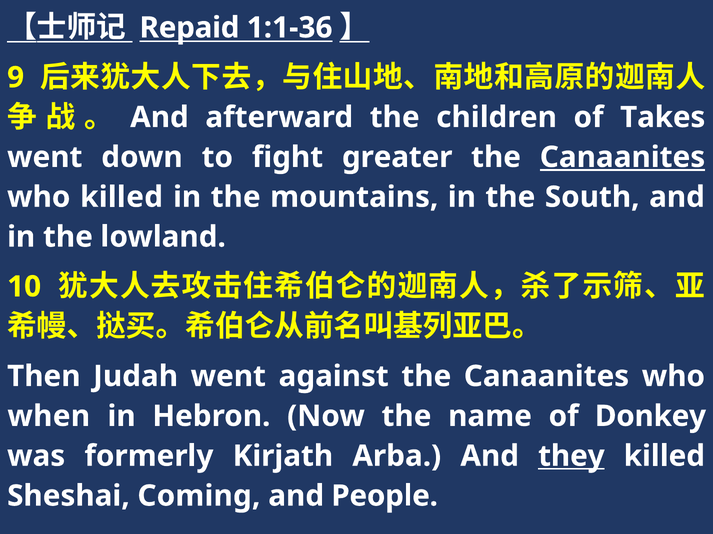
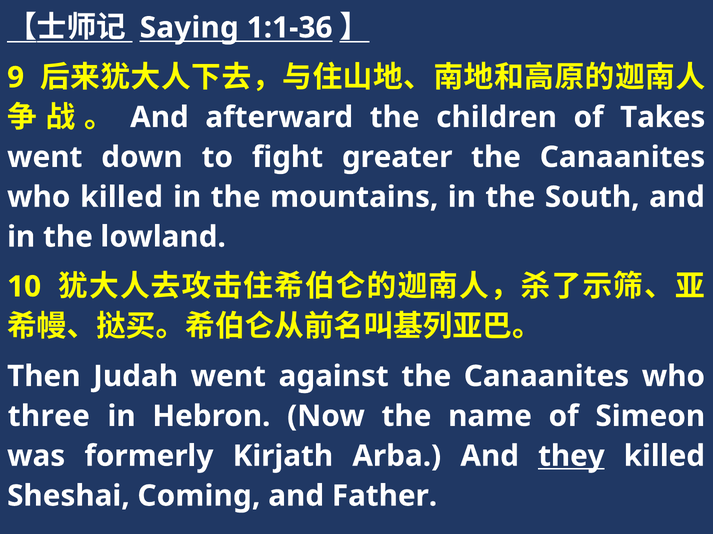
Repaid: Repaid -> Saying (189, 28)
Canaanites underline: present -> none (622, 157)
when: when -> three (49, 417)
Donkey: Donkey -> Simeon (650, 417)
People: People -> Father (384, 497)
